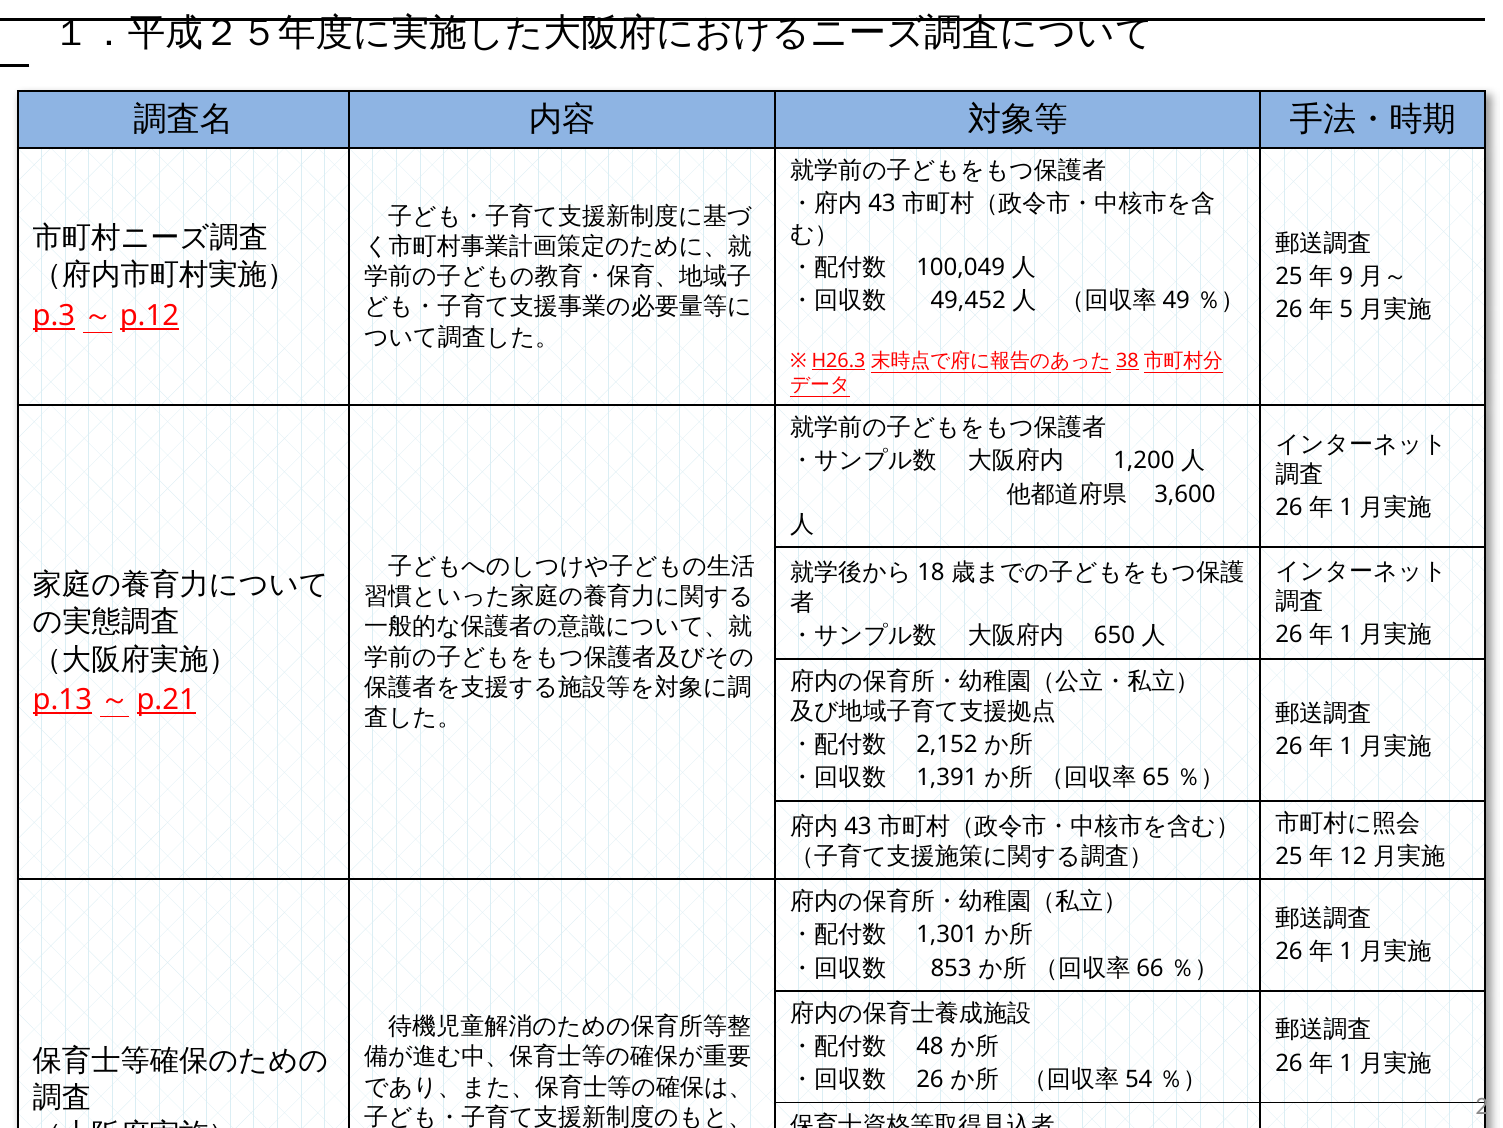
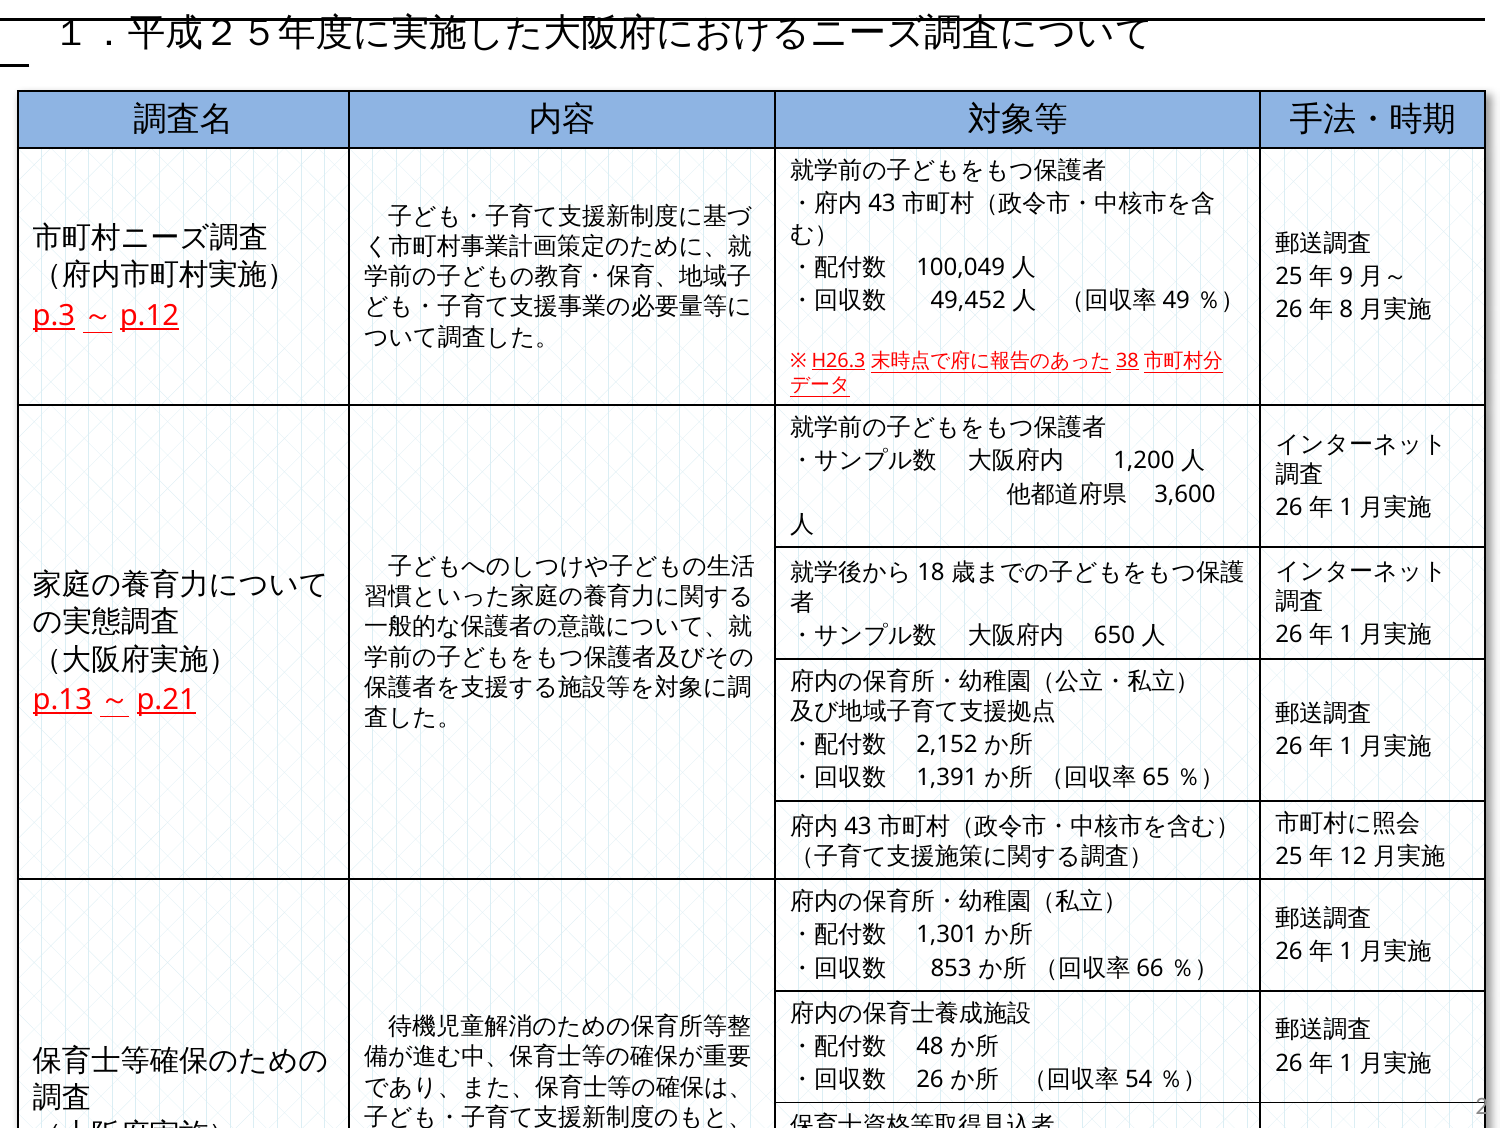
5: 5 -> 8 (1346, 310)
